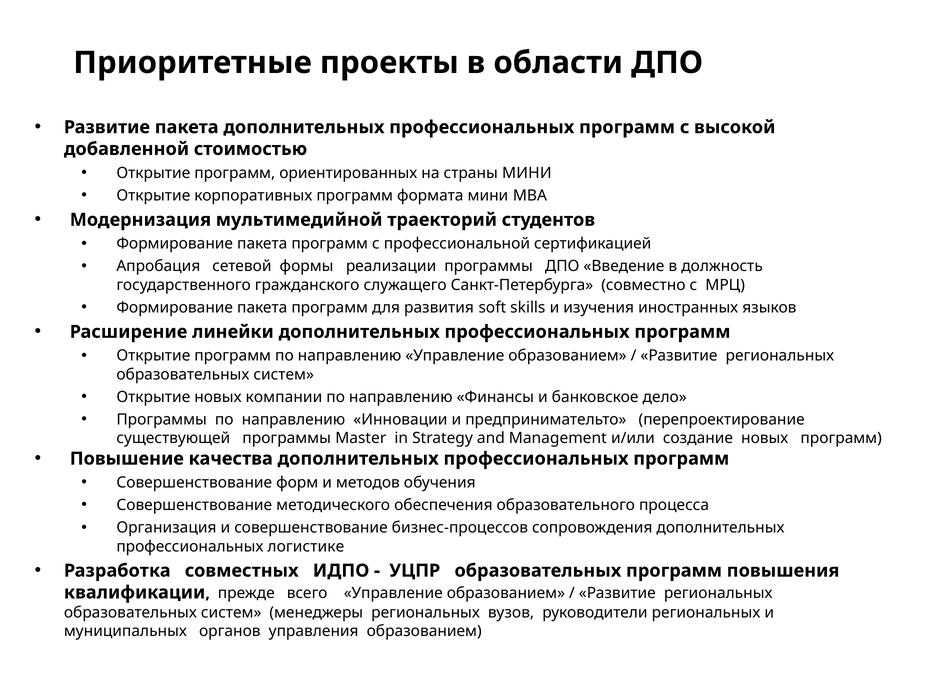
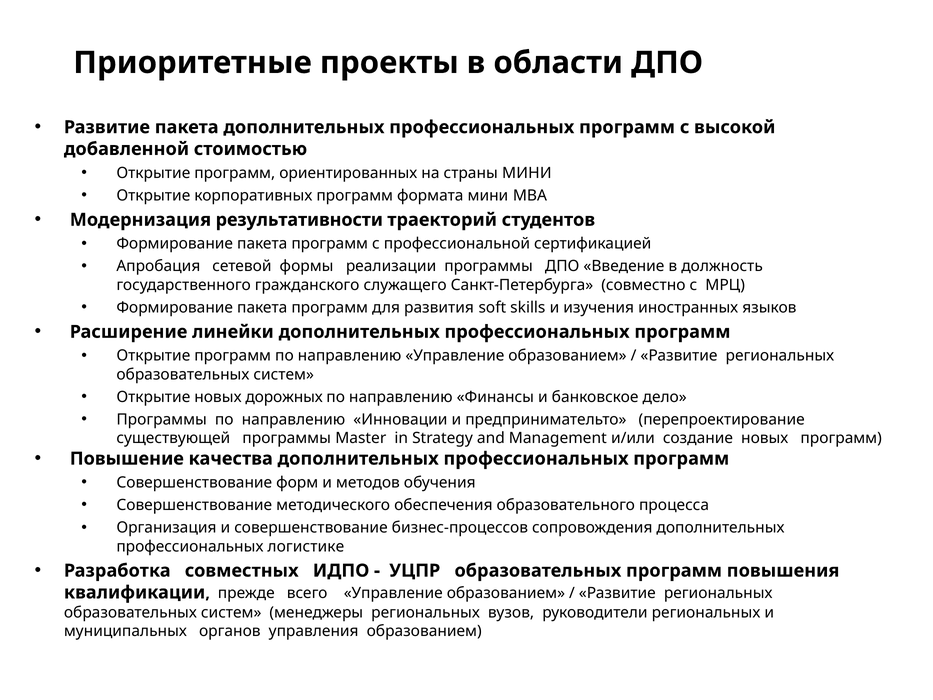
мультимедийной: мультимедийной -> результативности (299, 220)
компании: компании -> дорожных (284, 397)
